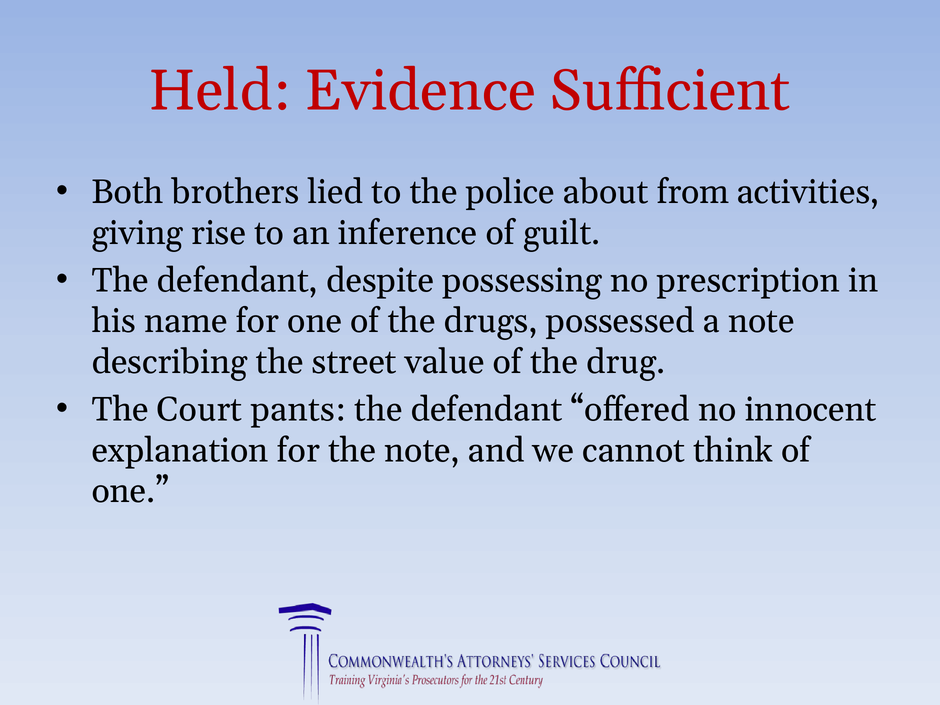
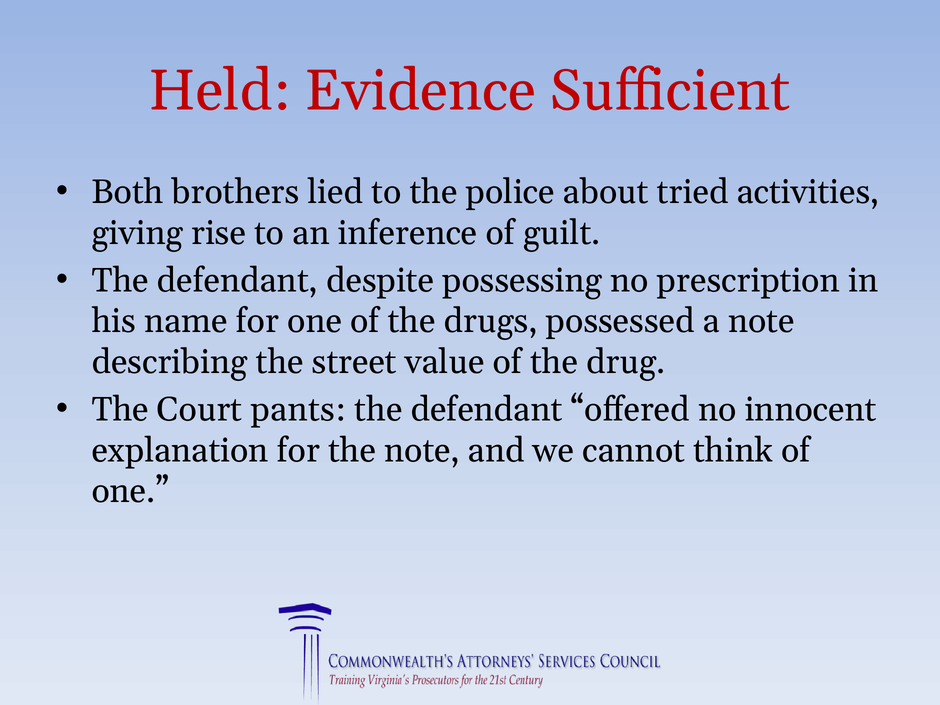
from: from -> tried (693, 192)
